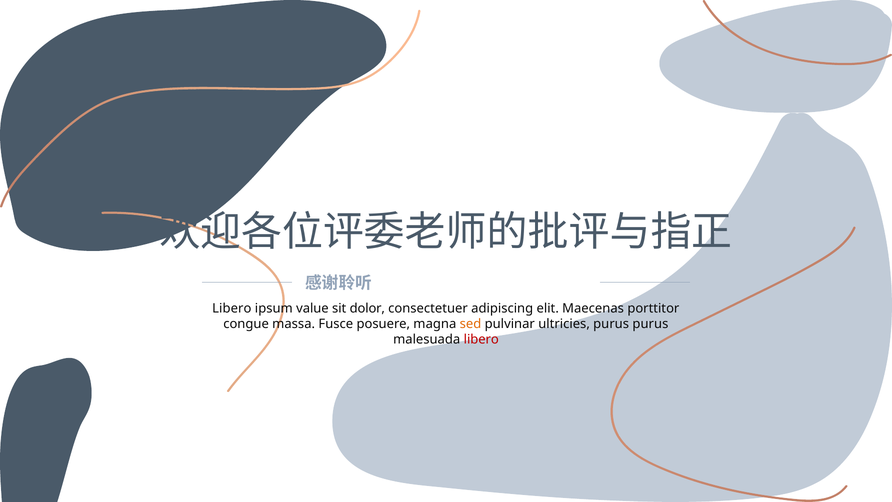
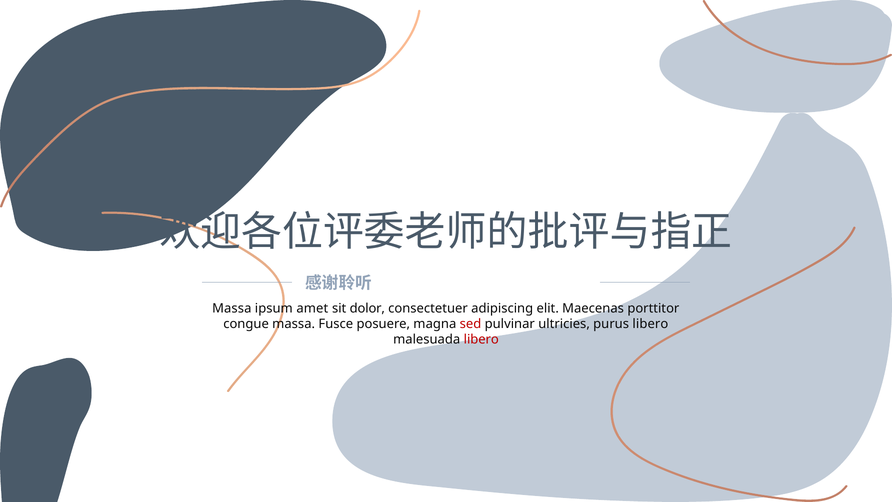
Libero: Libero -> Massa (232, 308)
value: value -> amet (312, 308)
sed colour: orange -> red (471, 324)
purus purus: purus -> libero (650, 324)
